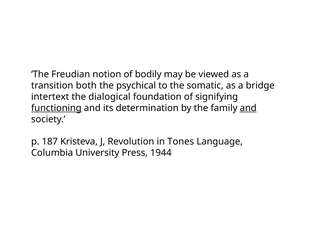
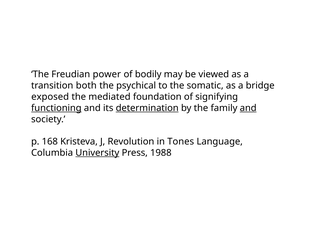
notion: notion -> power (107, 74)
intertext: intertext -> exposed (50, 97)
dialogical: dialogical -> mediated (109, 97)
determination underline: none -> present (147, 108)
187: 187 -> 168 (50, 142)
University underline: none -> present (97, 153)
1944: 1944 -> 1988 (161, 153)
